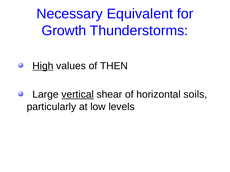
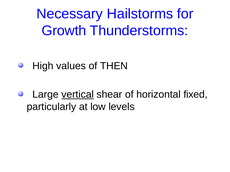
Equivalent: Equivalent -> Hailstorms (140, 14)
High underline: present -> none (43, 66)
soils: soils -> fixed (196, 95)
